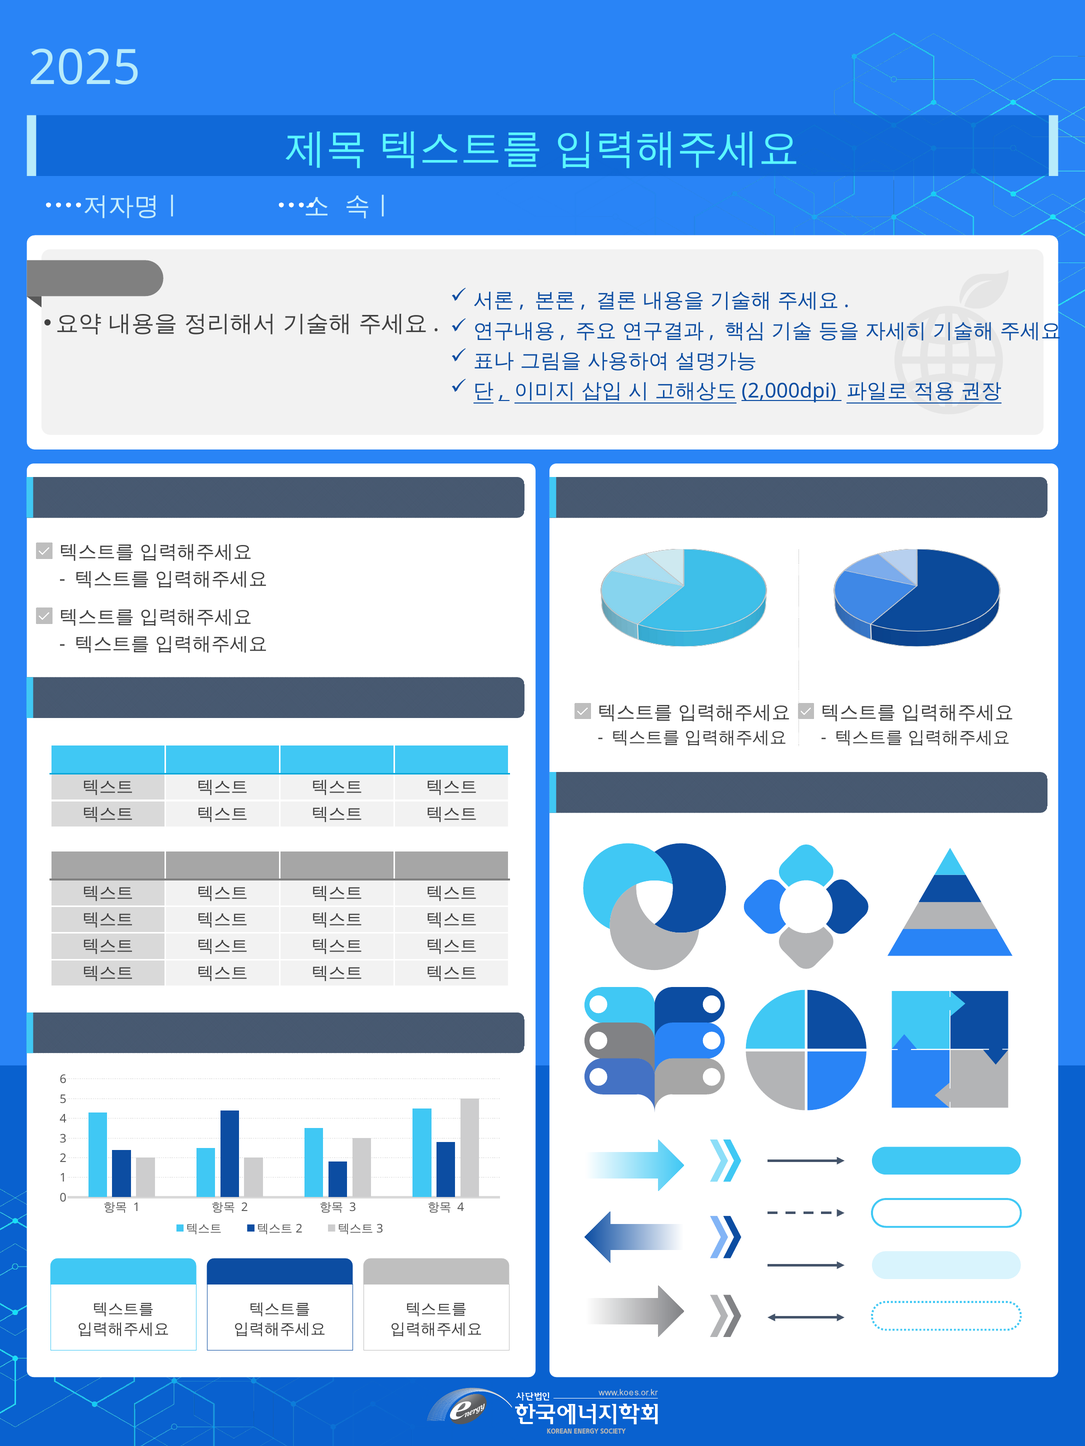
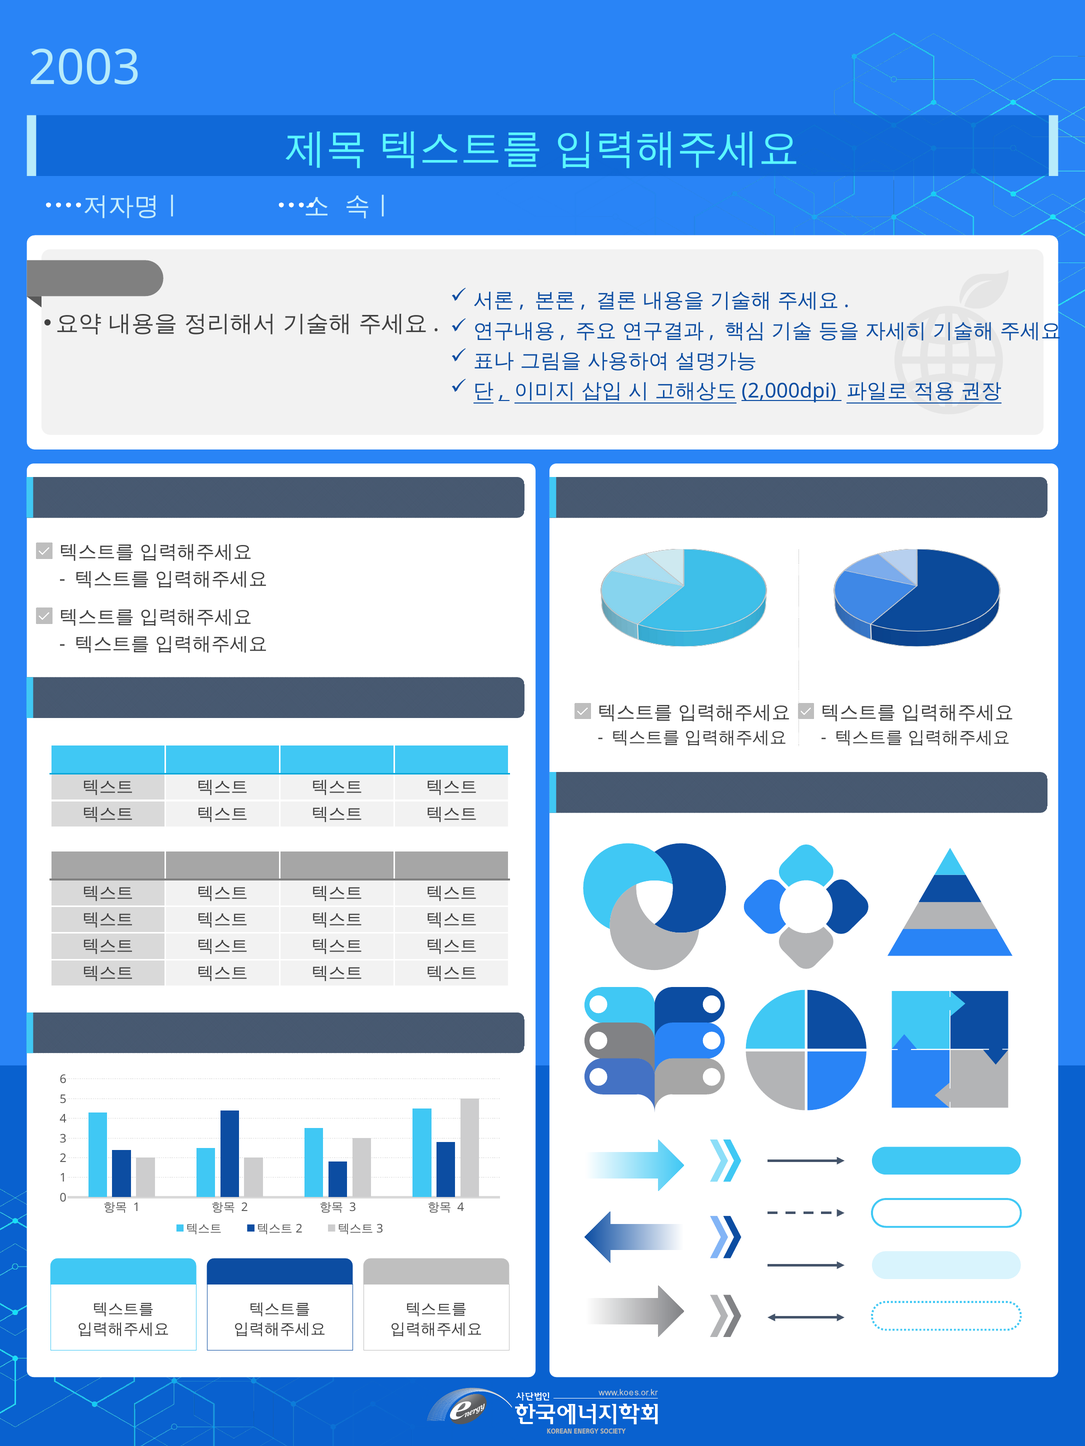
2025: 2025 -> 2003 (85, 68)
